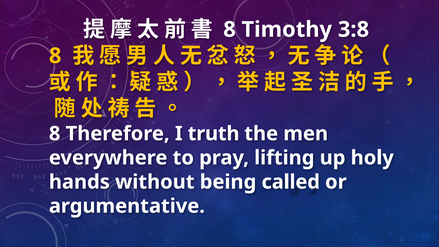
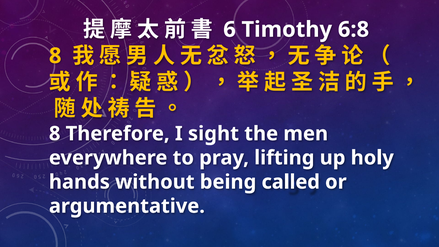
8: 8 -> 6 (230, 30)
3:8: 3:8 -> 6:8 (353, 30)
truth: truth -> sight (213, 134)
